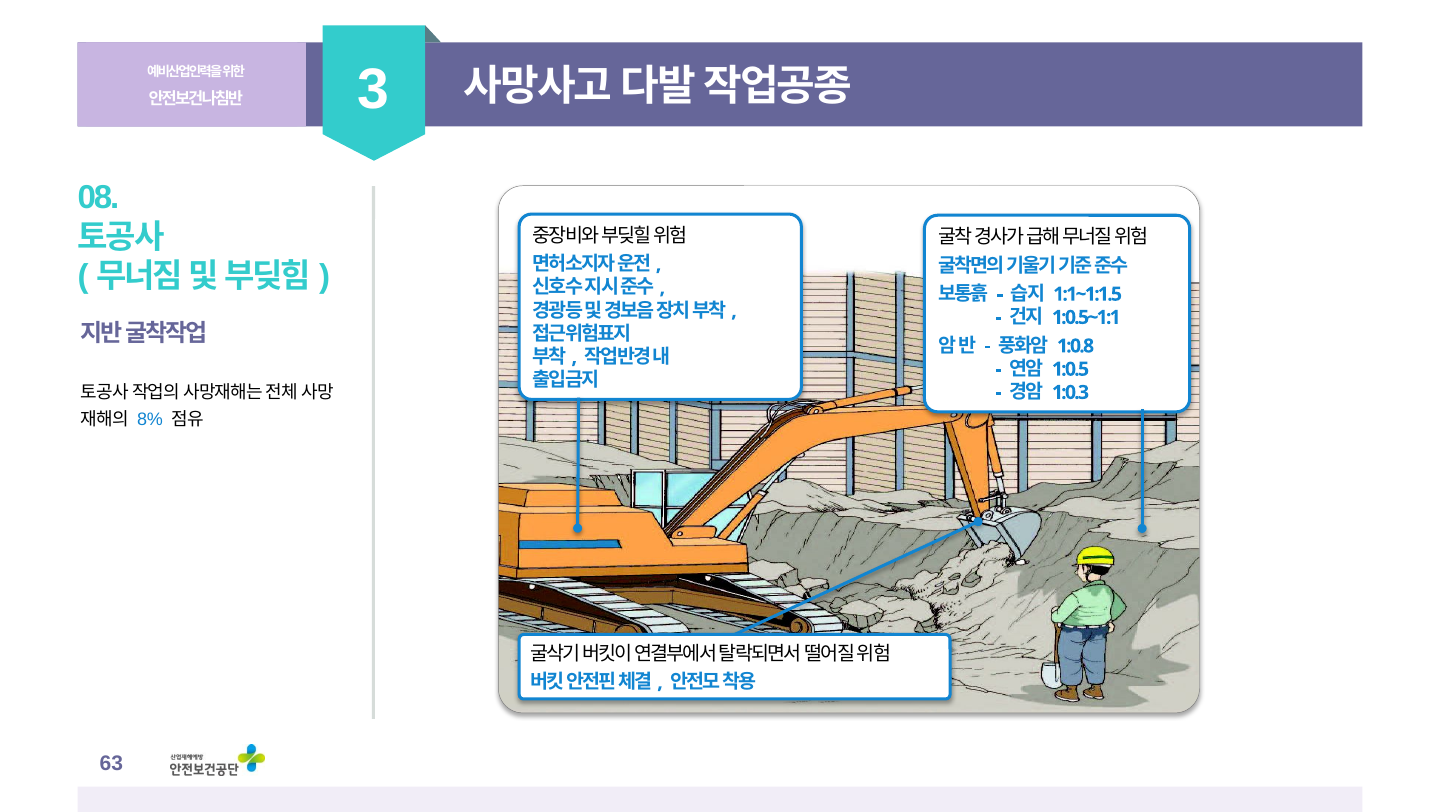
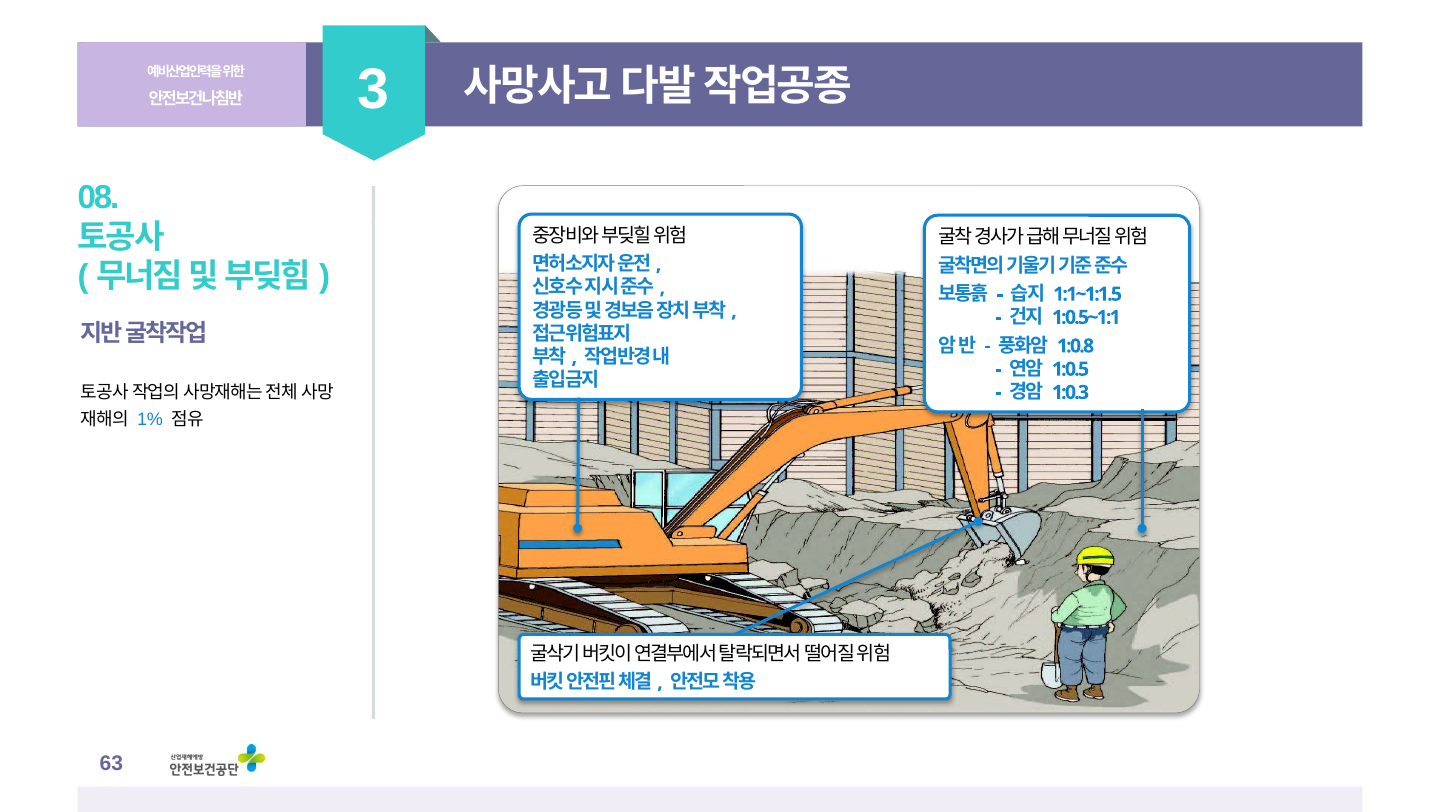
8%: 8% -> 1% (150, 419)
